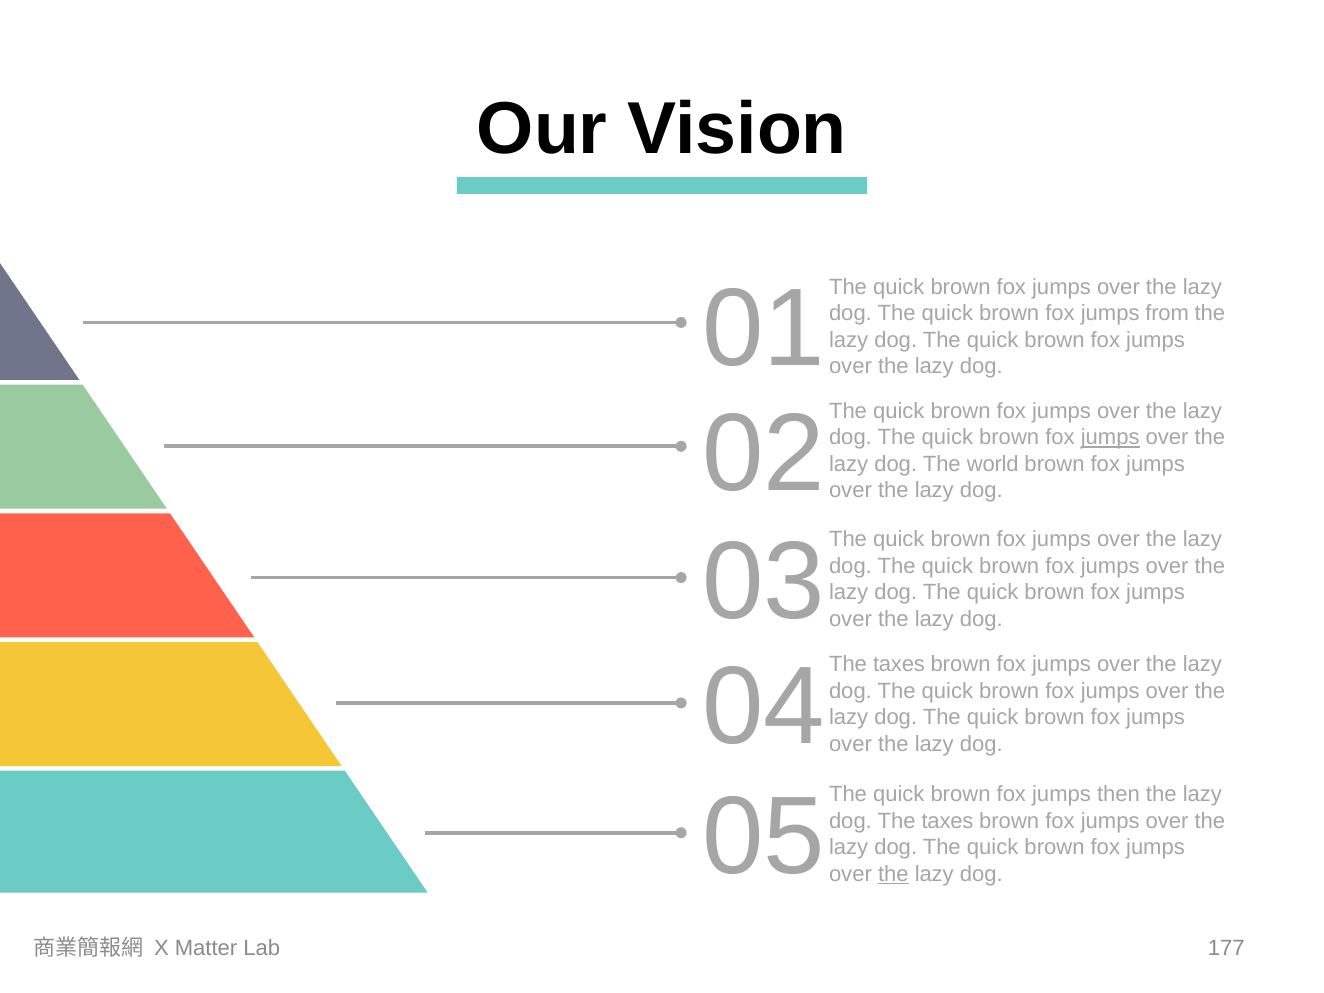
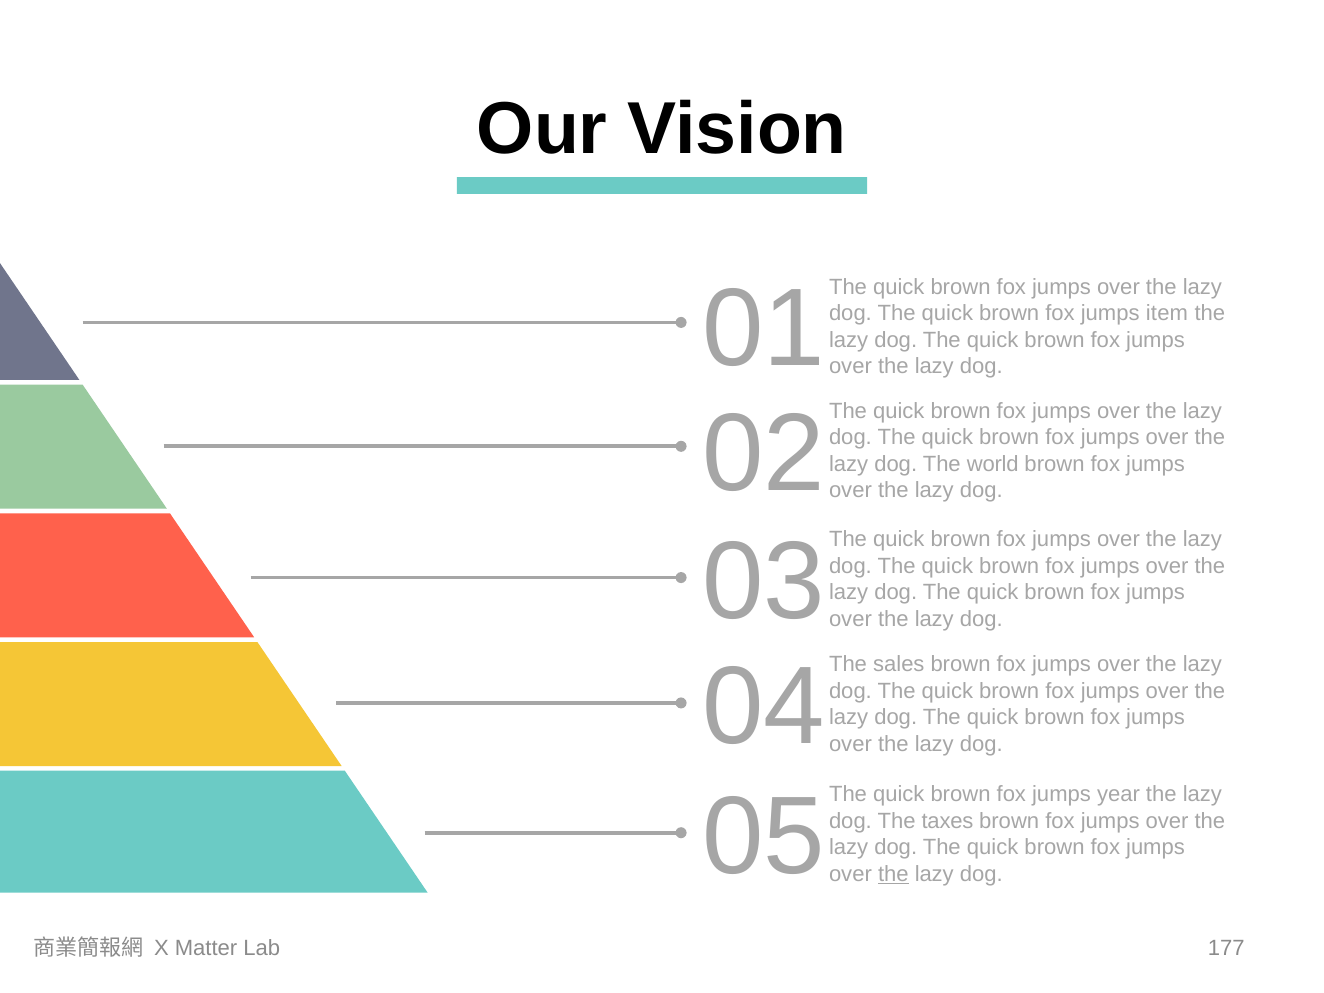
from: from -> item (1167, 313)
jumps underline: present -> none (1110, 438)
taxes: taxes -> sales (899, 665)
then: then -> year (1119, 794)
